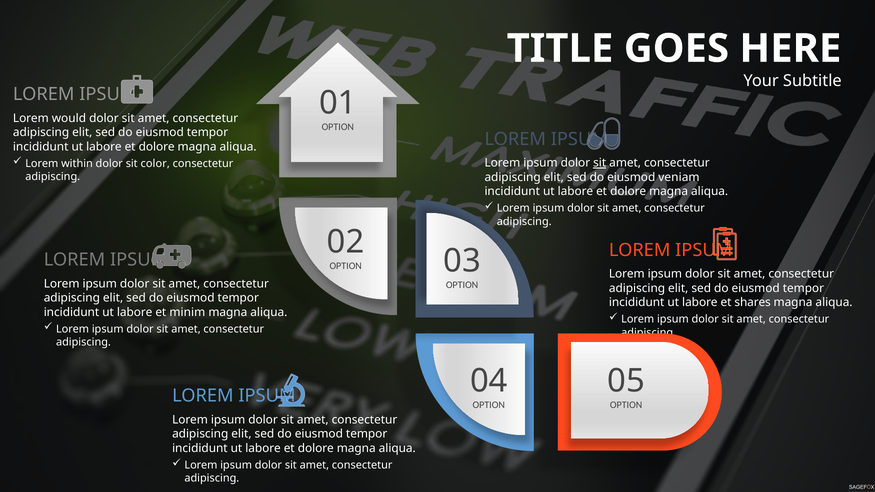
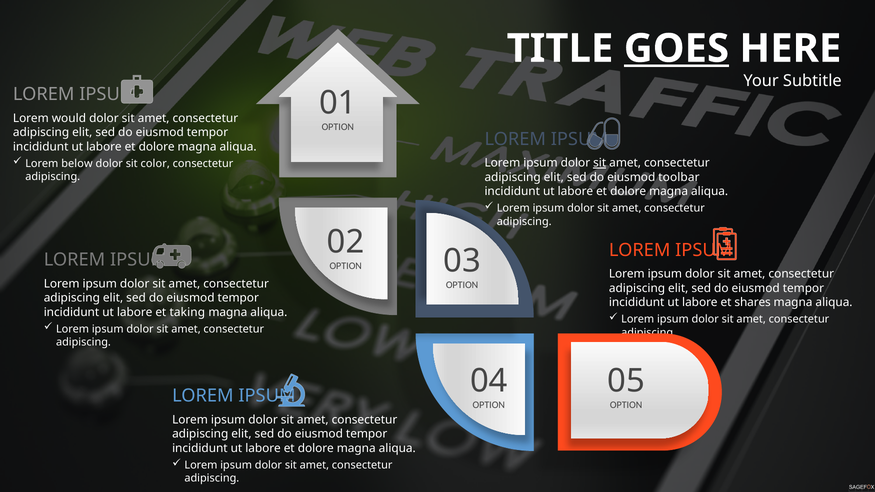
GOES underline: none -> present (676, 49)
within: within -> below (77, 164)
veniam: veniam -> toolbar (679, 177)
minim: minim -> taking (187, 312)
